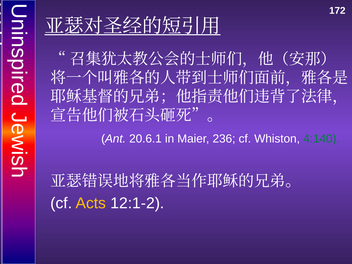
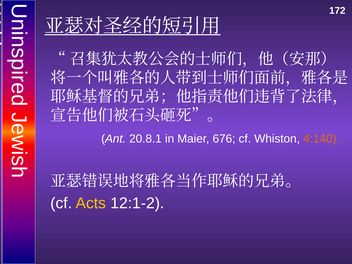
20.6.1: 20.6.1 -> 20.8.1 (145, 139)
236: 236 -> 676 (224, 139)
4:140 colour: green -> orange (321, 139)
